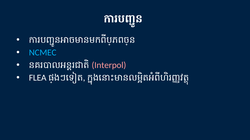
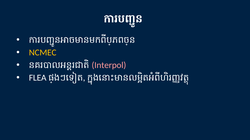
NCMEC colour: light blue -> yellow (43, 53)
